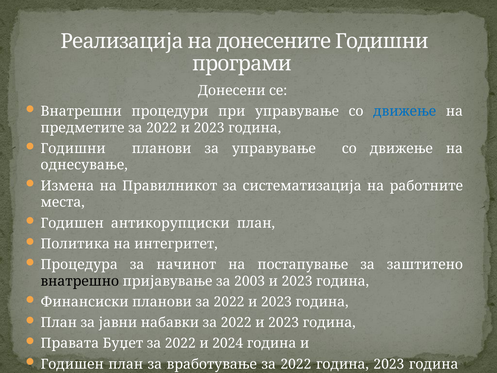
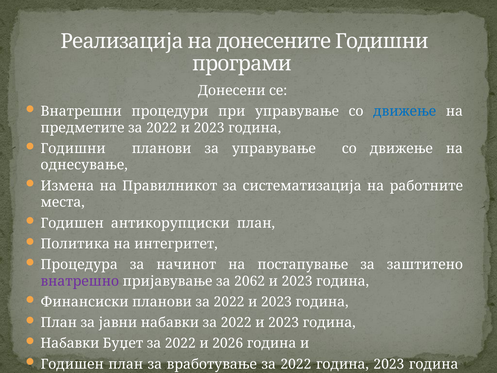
внатрешно colour: black -> purple (80, 281)
2003: 2003 -> 2062 (250, 281)
Правата: Правата -> Набавки (70, 343)
и 2024: 2024 -> 2026 (228, 343)
